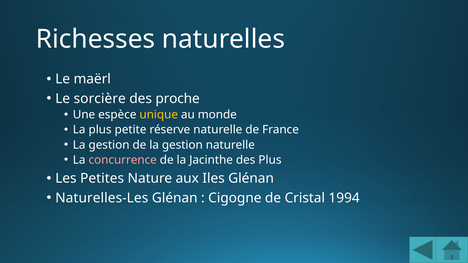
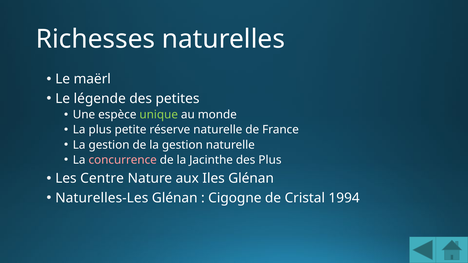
sorcière: sorcière -> légende (100, 99)
proche: proche -> petites (178, 99)
unique colour: yellow -> light green (159, 115)
Petites: Petites -> Centre (102, 179)
